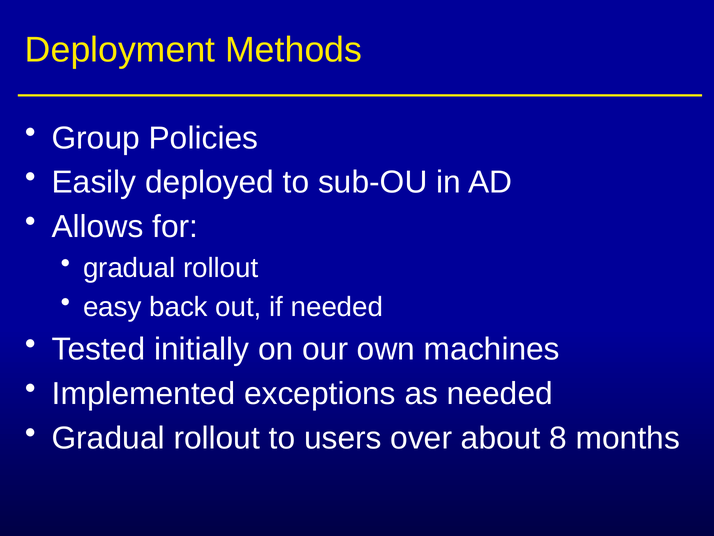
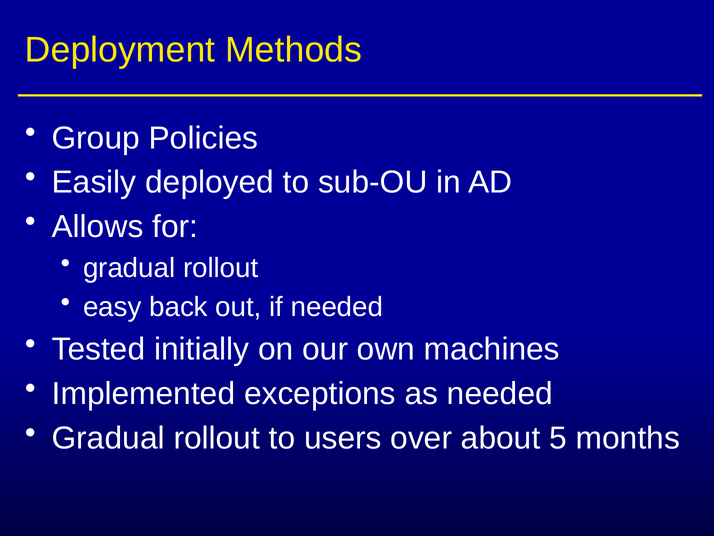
8: 8 -> 5 (558, 438)
